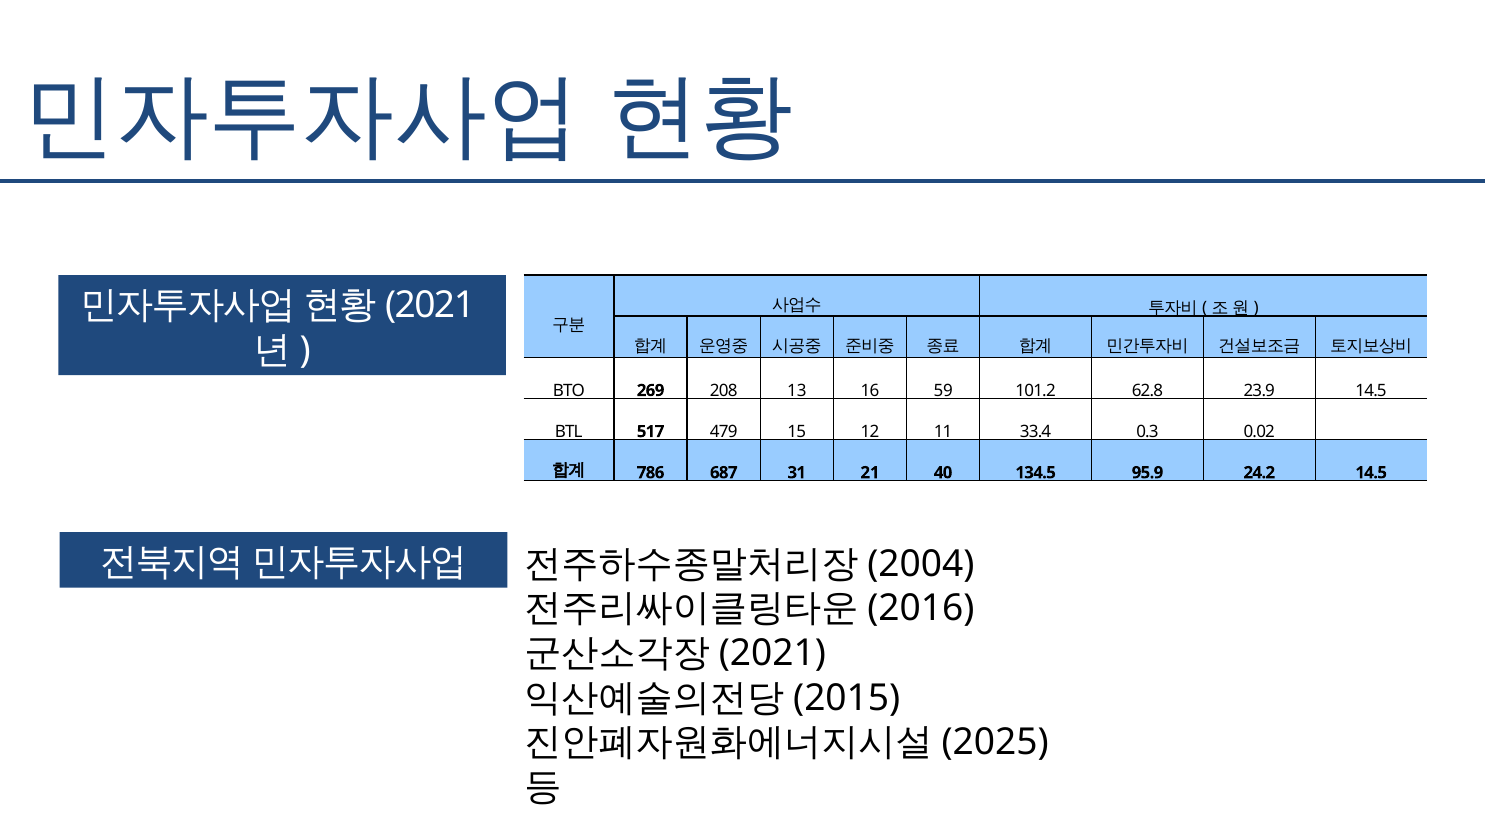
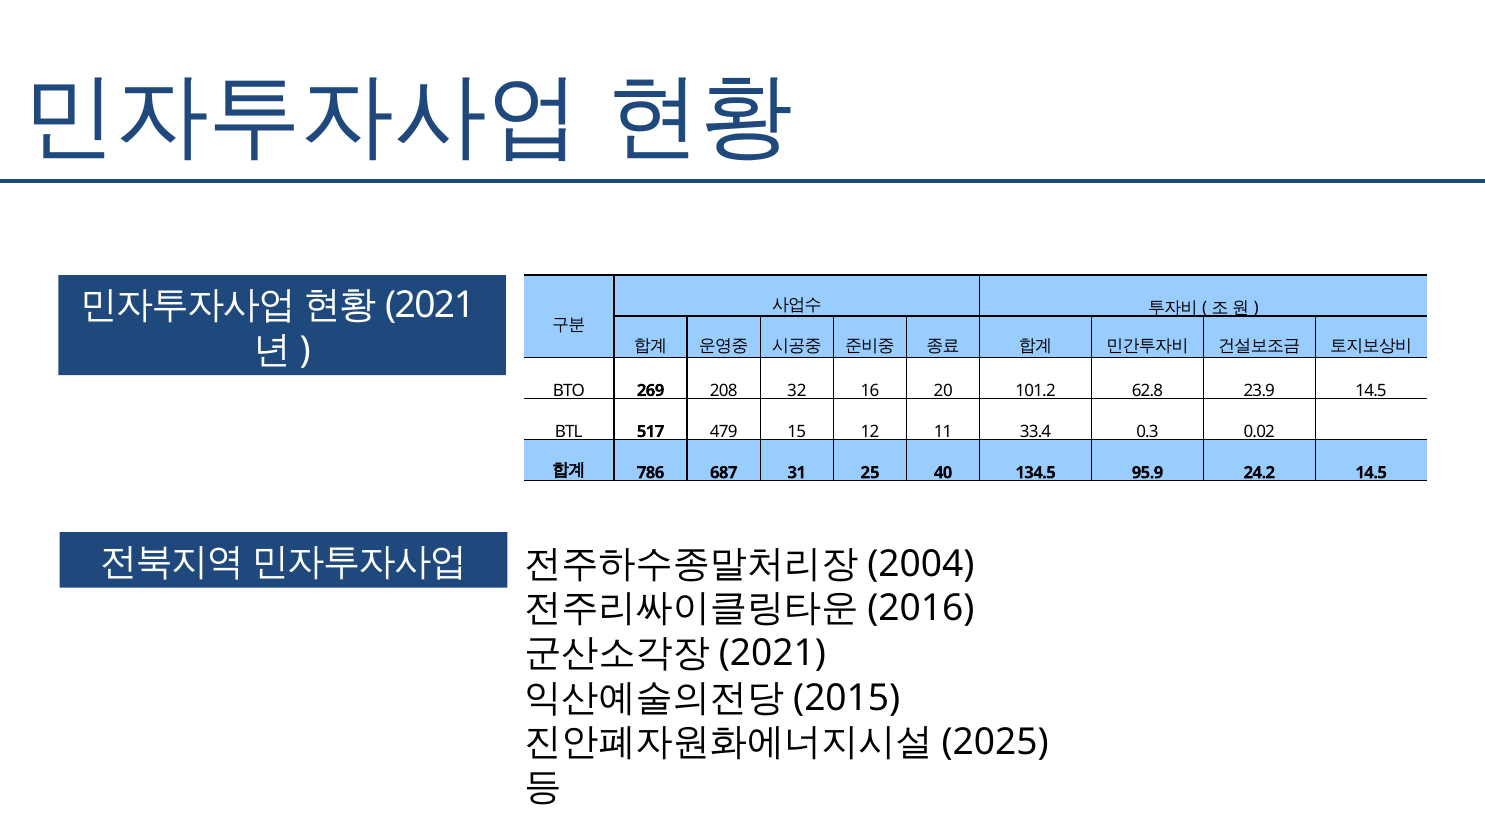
13: 13 -> 32 (797, 390)
59: 59 -> 20 (943, 390)
21: 21 -> 25 (870, 472)
